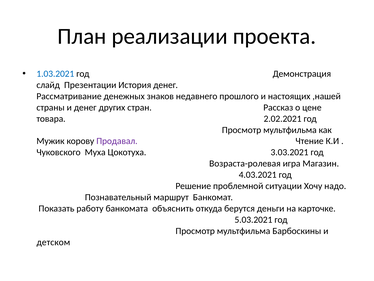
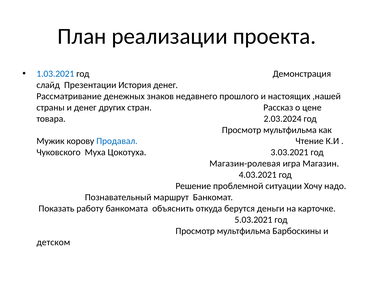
2.02.2021: 2.02.2021 -> 2.03.2024 (283, 118)
Продавал colour: purple -> blue (117, 141)
Возраста-ролевая: Возраста-ролевая -> Магазин-ролевая (245, 163)
